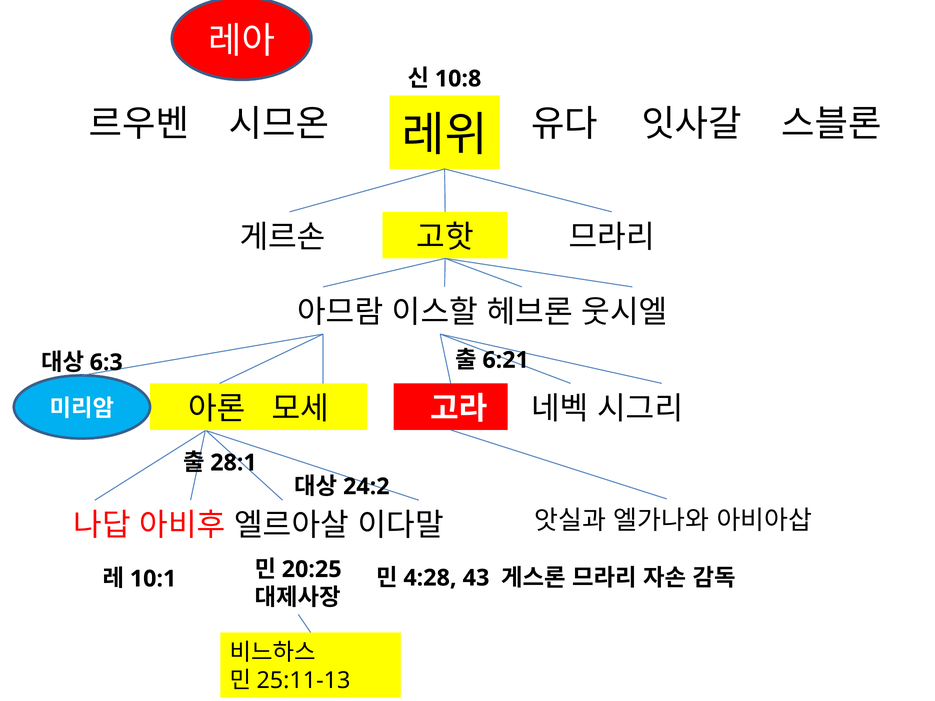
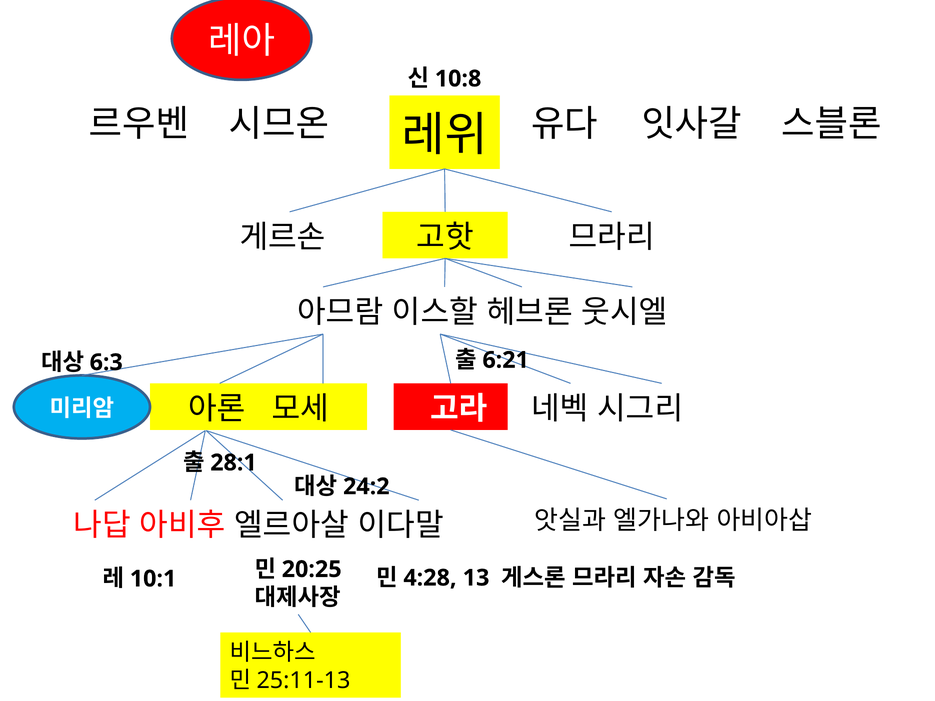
43: 43 -> 13 (476, 578)
